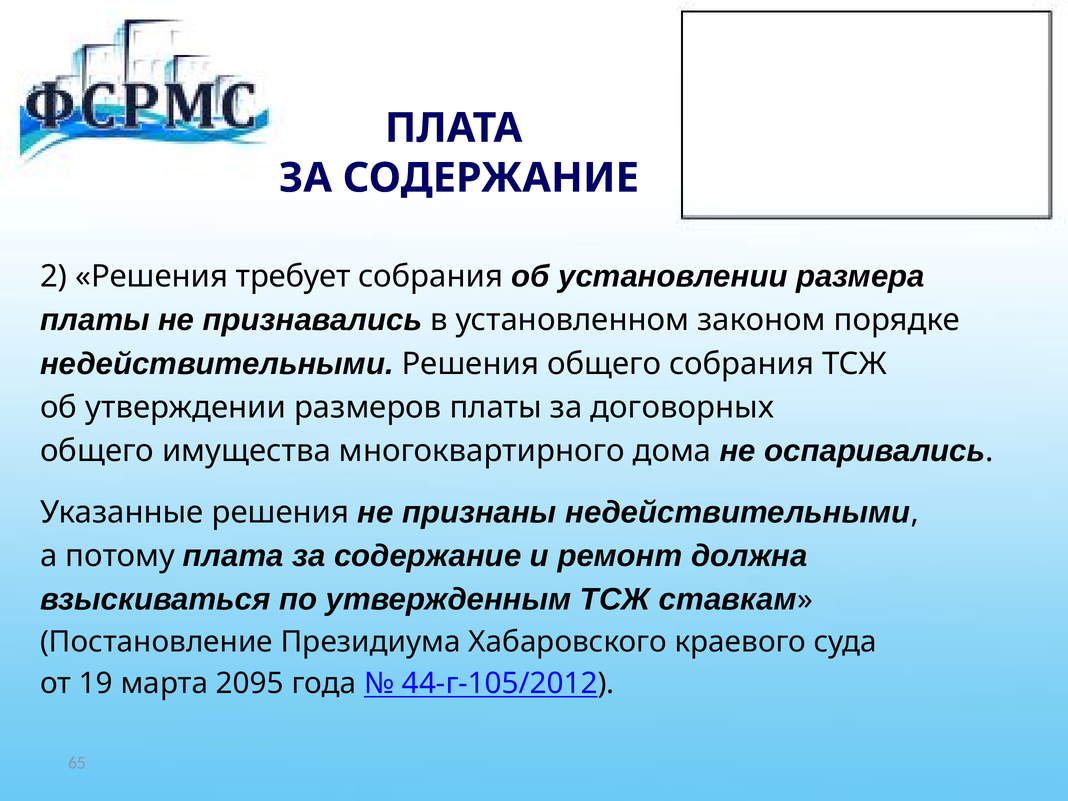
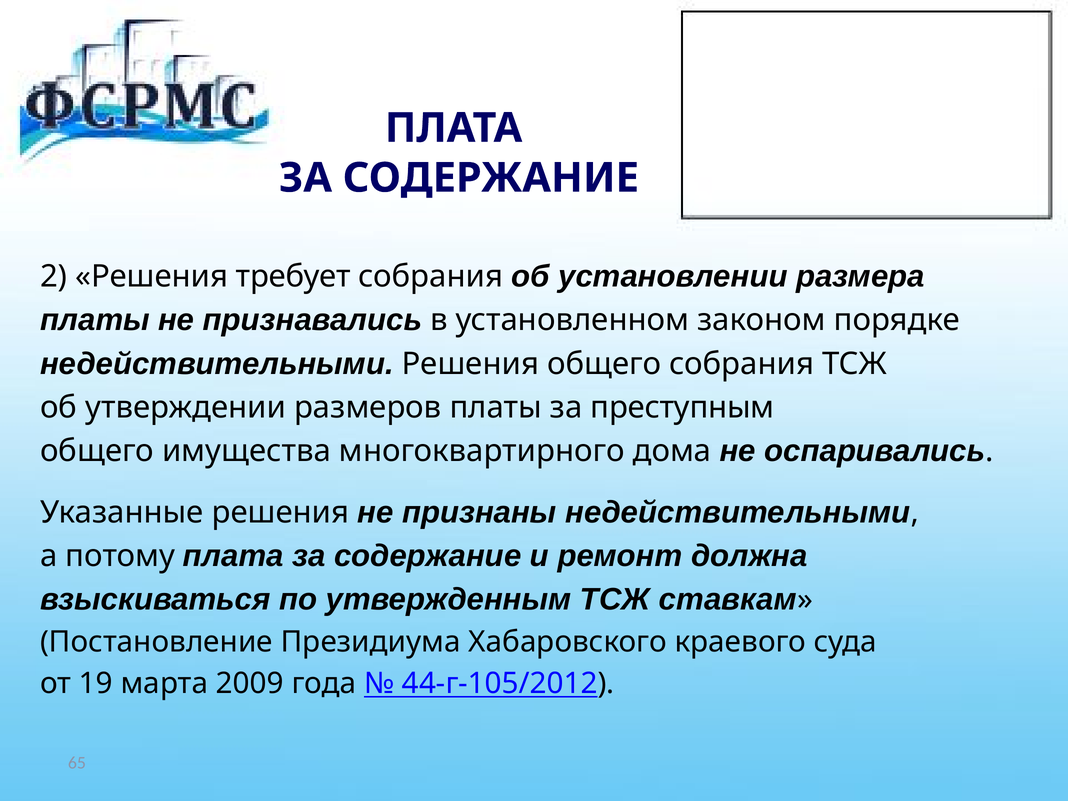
договорных: договорных -> преступным (682, 407)
2095: 2095 -> 2009 (250, 683)
